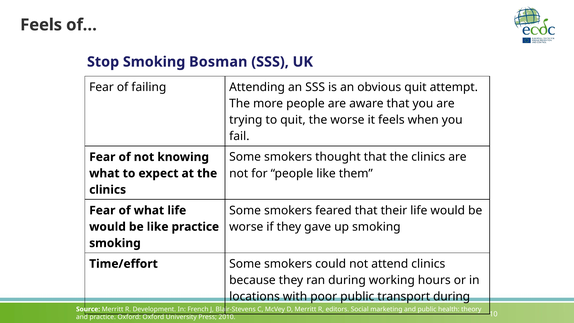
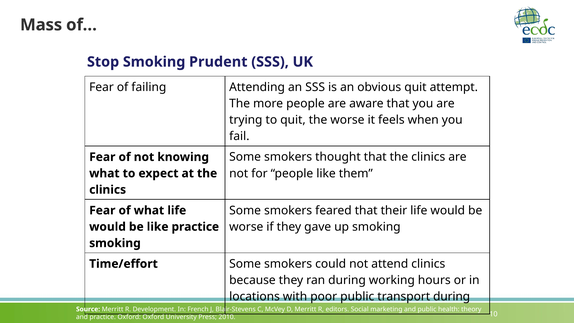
Feels: Feels -> Mass (41, 25)
Bosman: Bosman -> Prudent (218, 62)
